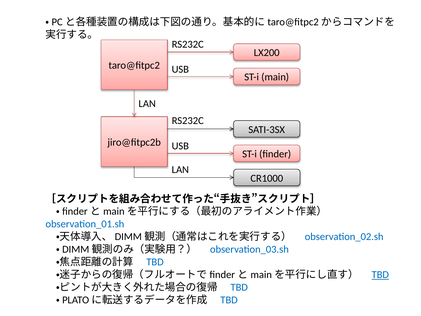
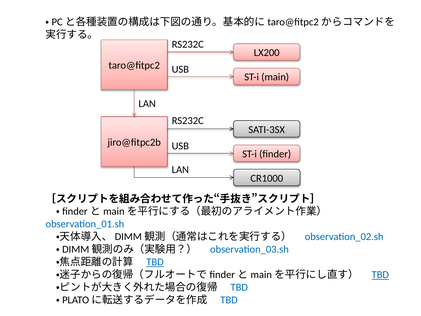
TBD underline: none -> present (155, 262)
